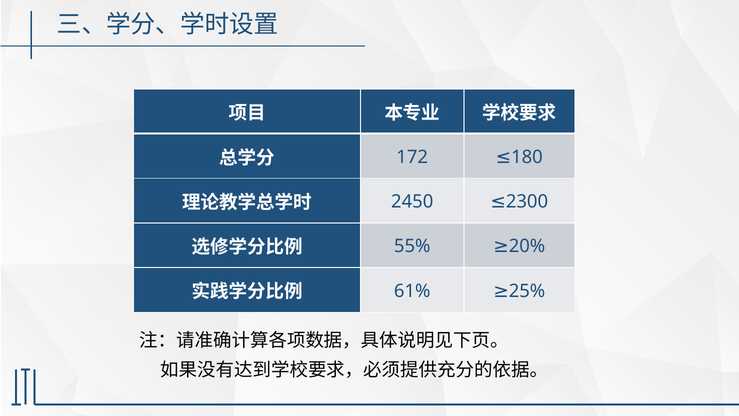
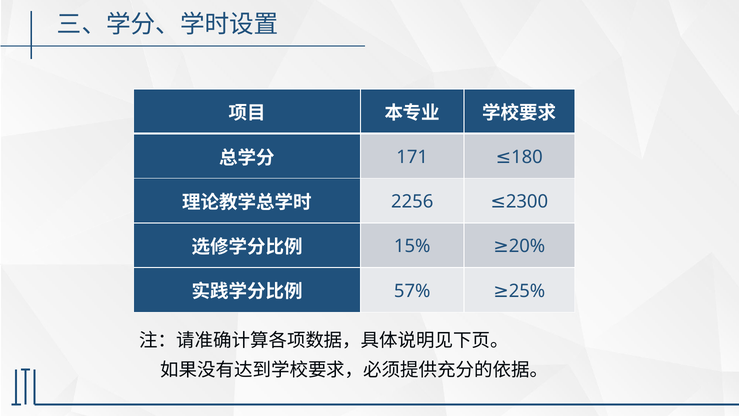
172: 172 -> 171 (412, 157)
2450: 2450 -> 2256 (412, 202)
55%: 55% -> 15% (412, 246)
61%: 61% -> 57% (412, 291)
